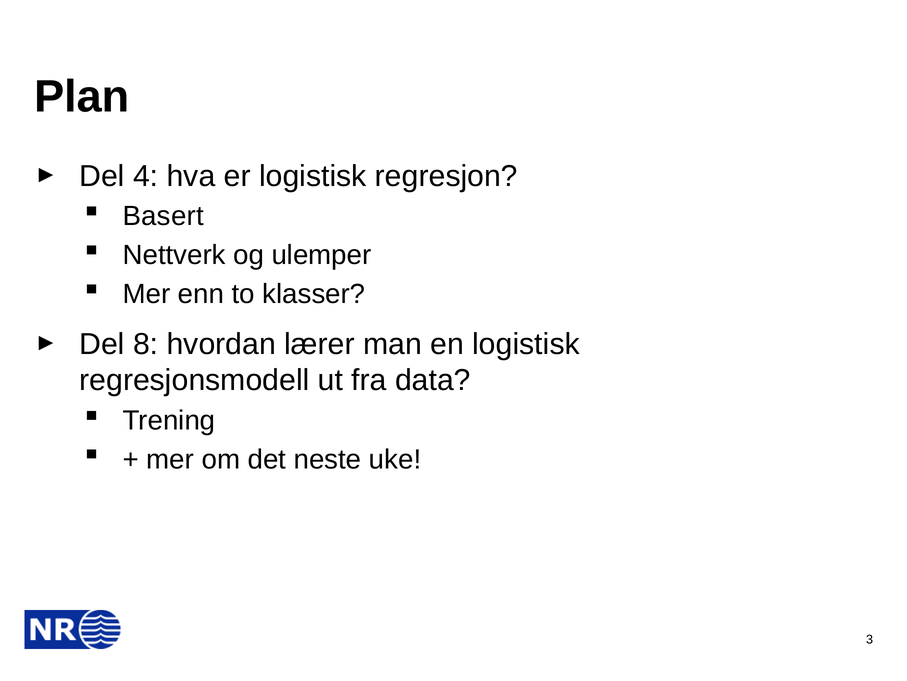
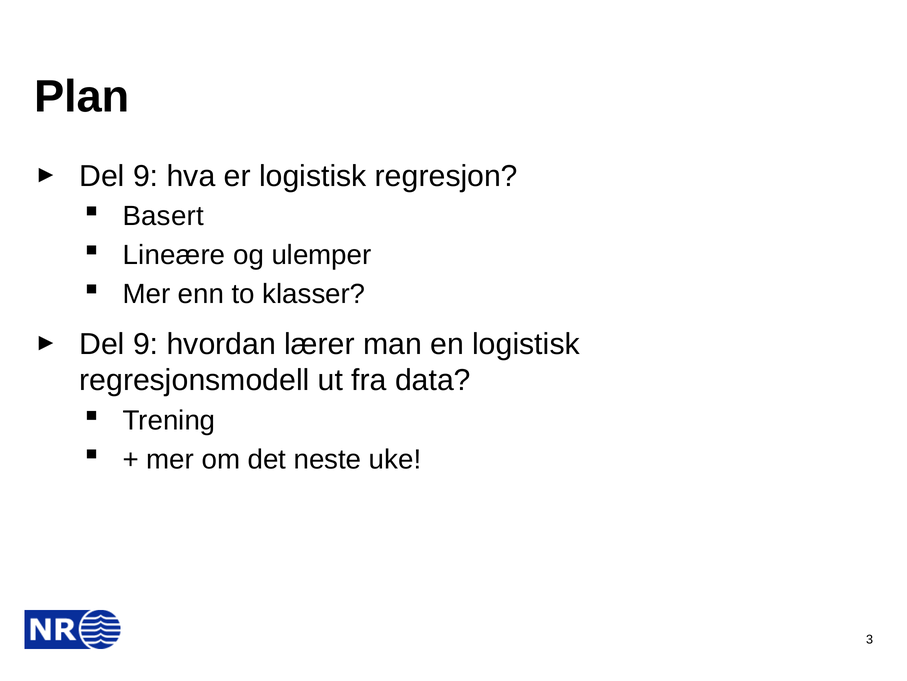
4: 4 -> 9 (146, 176)
Nettverk: Nettverk -> Lineære (174, 255)
8: 8 -> 9 (146, 344)
